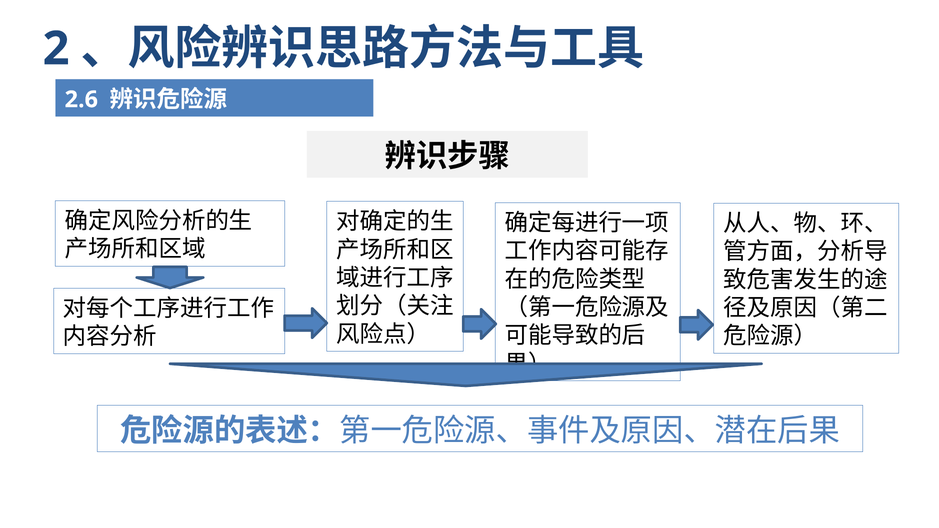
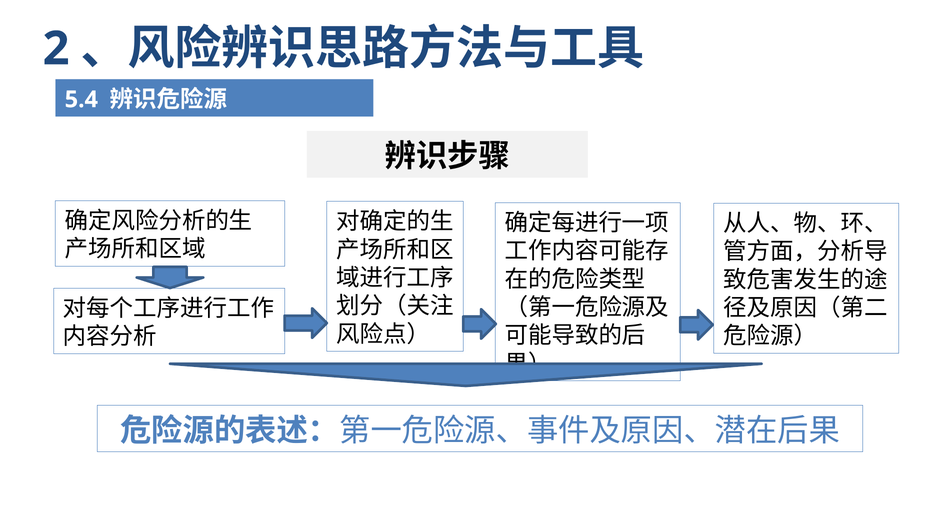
2.6: 2.6 -> 5.4 (81, 100)
